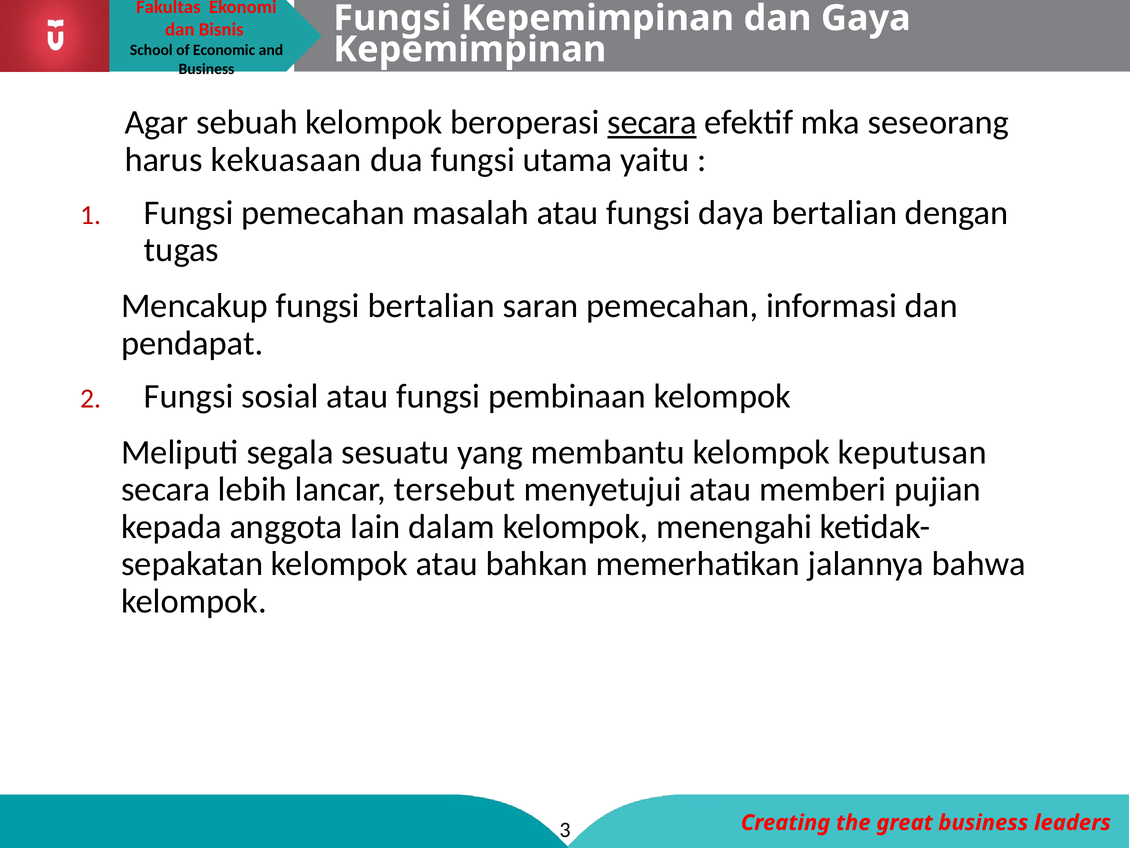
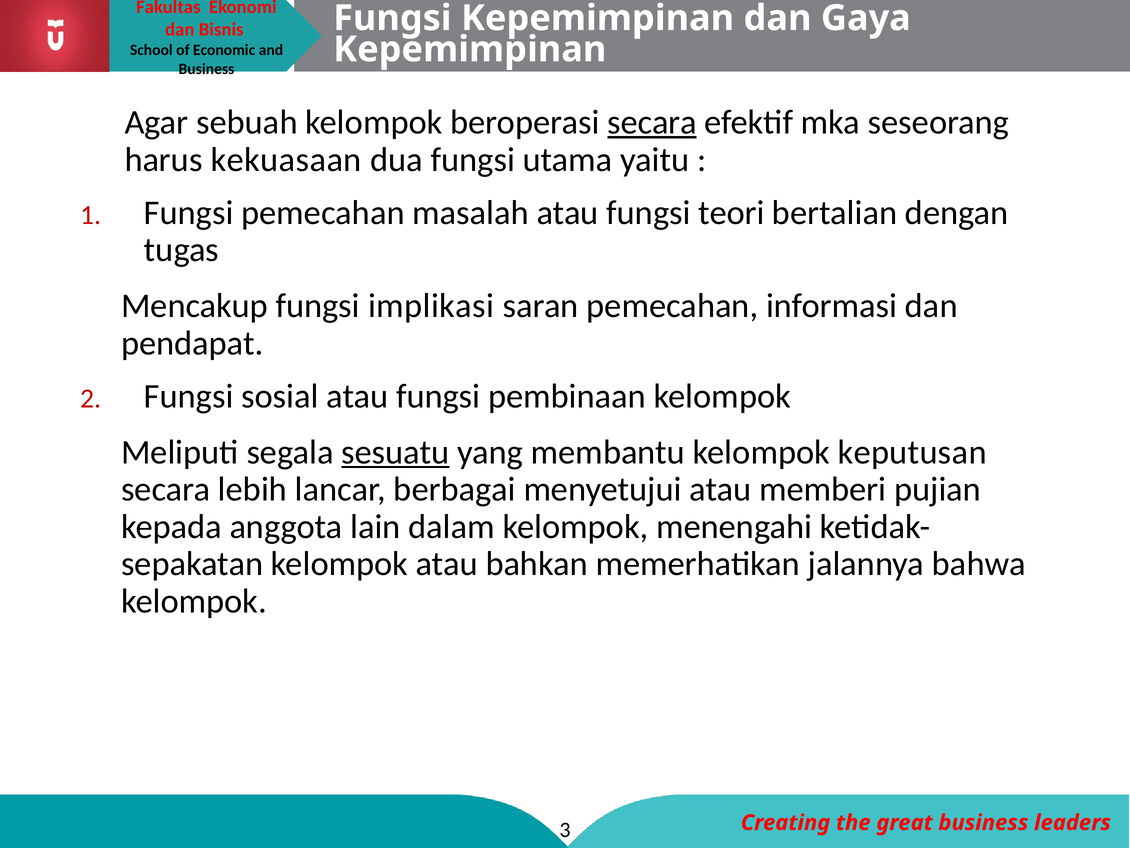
daya: daya -> teori (731, 213)
fungsi bertalian: bertalian -> implikasi (431, 306)
sesuatu underline: none -> present (395, 452)
tersebut: tersebut -> berbagai (455, 489)
